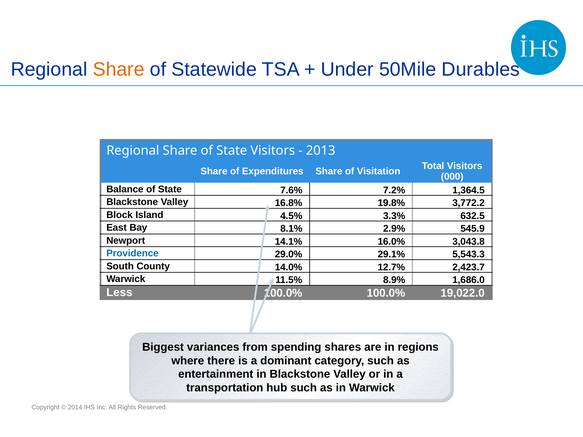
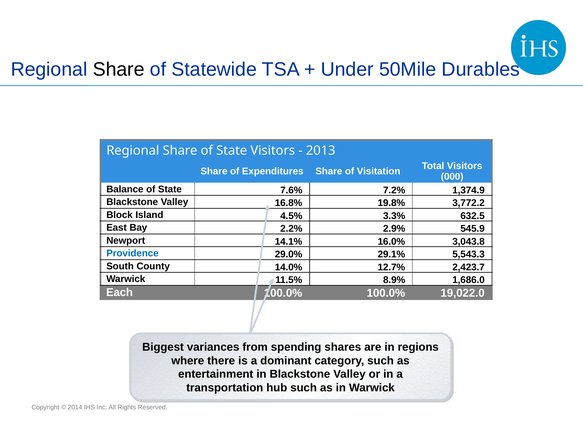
Share colour: orange -> black (119, 69)
1,364.5: 1,364.5 -> 1,374.9 (469, 190)
8.1%: 8.1% -> 2.2% (291, 229)
Less: Less -> Each (120, 293)
